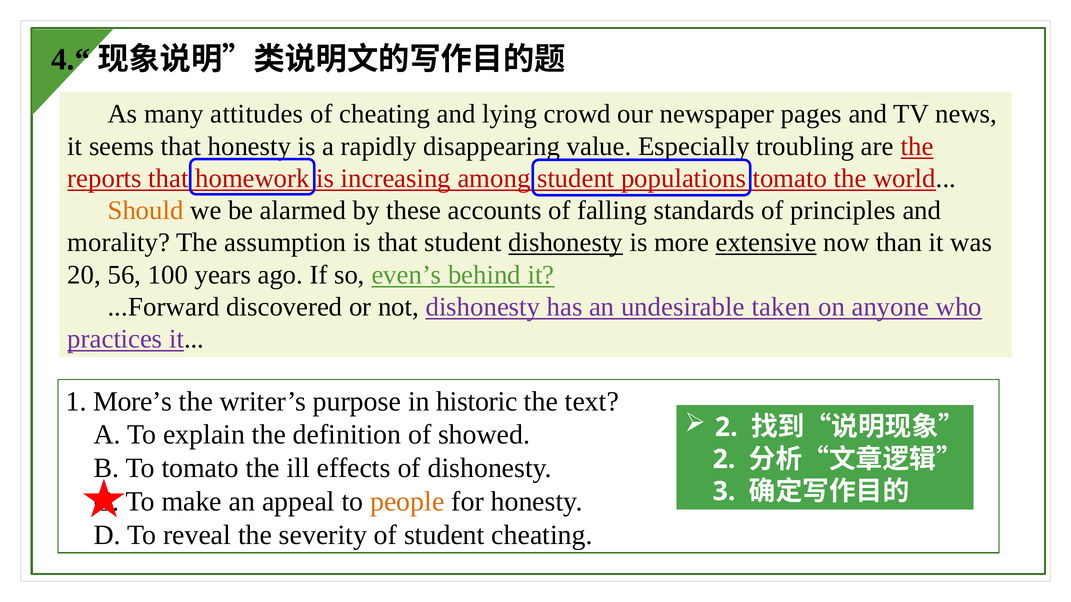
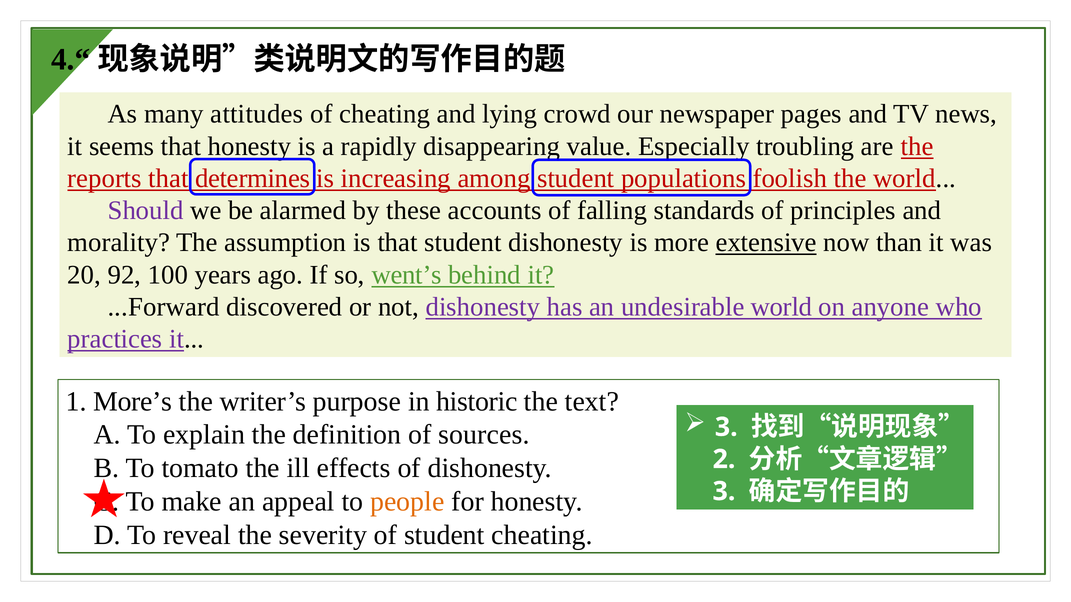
homework: homework -> determines (253, 178)
populations tomato: tomato -> foolish (790, 178)
Should colour: orange -> purple (146, 211)
dishonesty underline: present -> none (566, 243)
56: 56 -> 92 (124, 275)
even’s: even’s -> went’s (407, 275)
undesirable taken: taken -> world (781, 307)
2: 2 -> 3 (726, 427)
showed: showed -> sources (484, 435)
